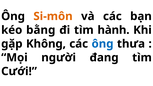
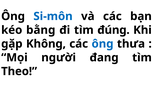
Si-môn colour: orange -> blue (53, 16)
hành: hành -> đúng (113, 30)
Cưới: Cưới -> Theo (19, 71)
